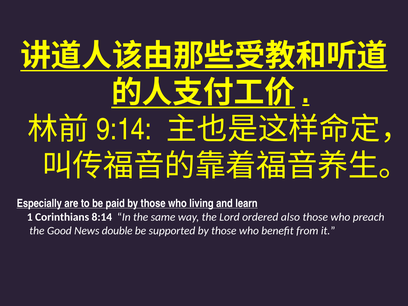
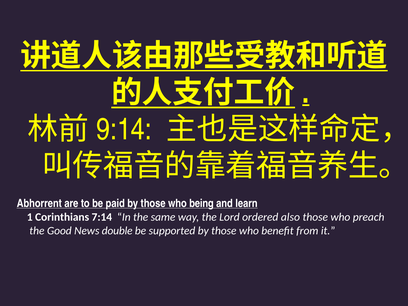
Especially: Especially -> Abhorrent (39, 204)
living: living -> being (202, 204)
8:14: 8:14 -> 7:14 (102, 217)
